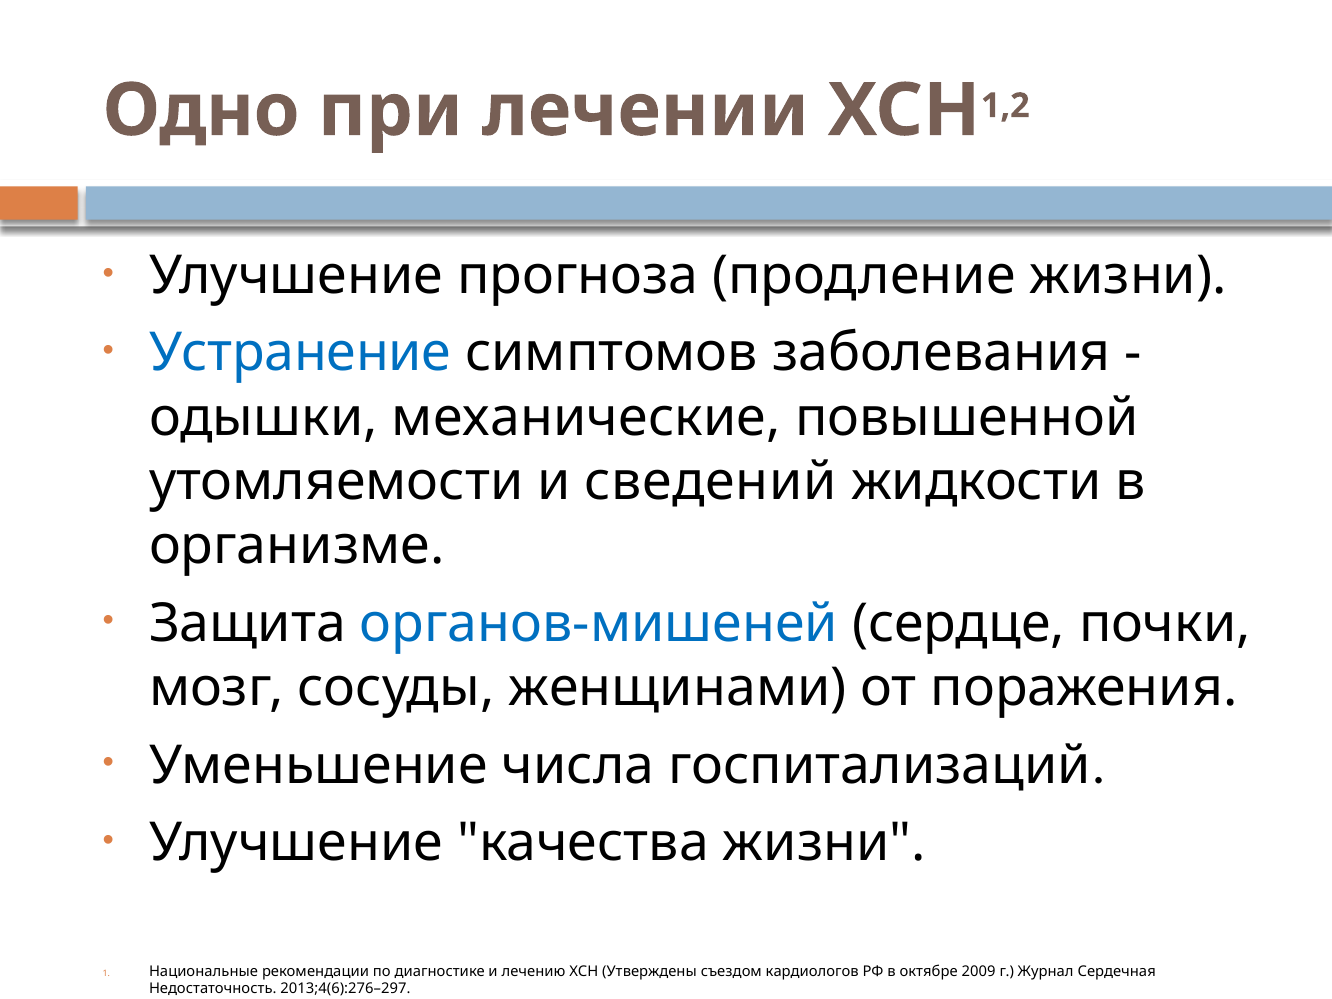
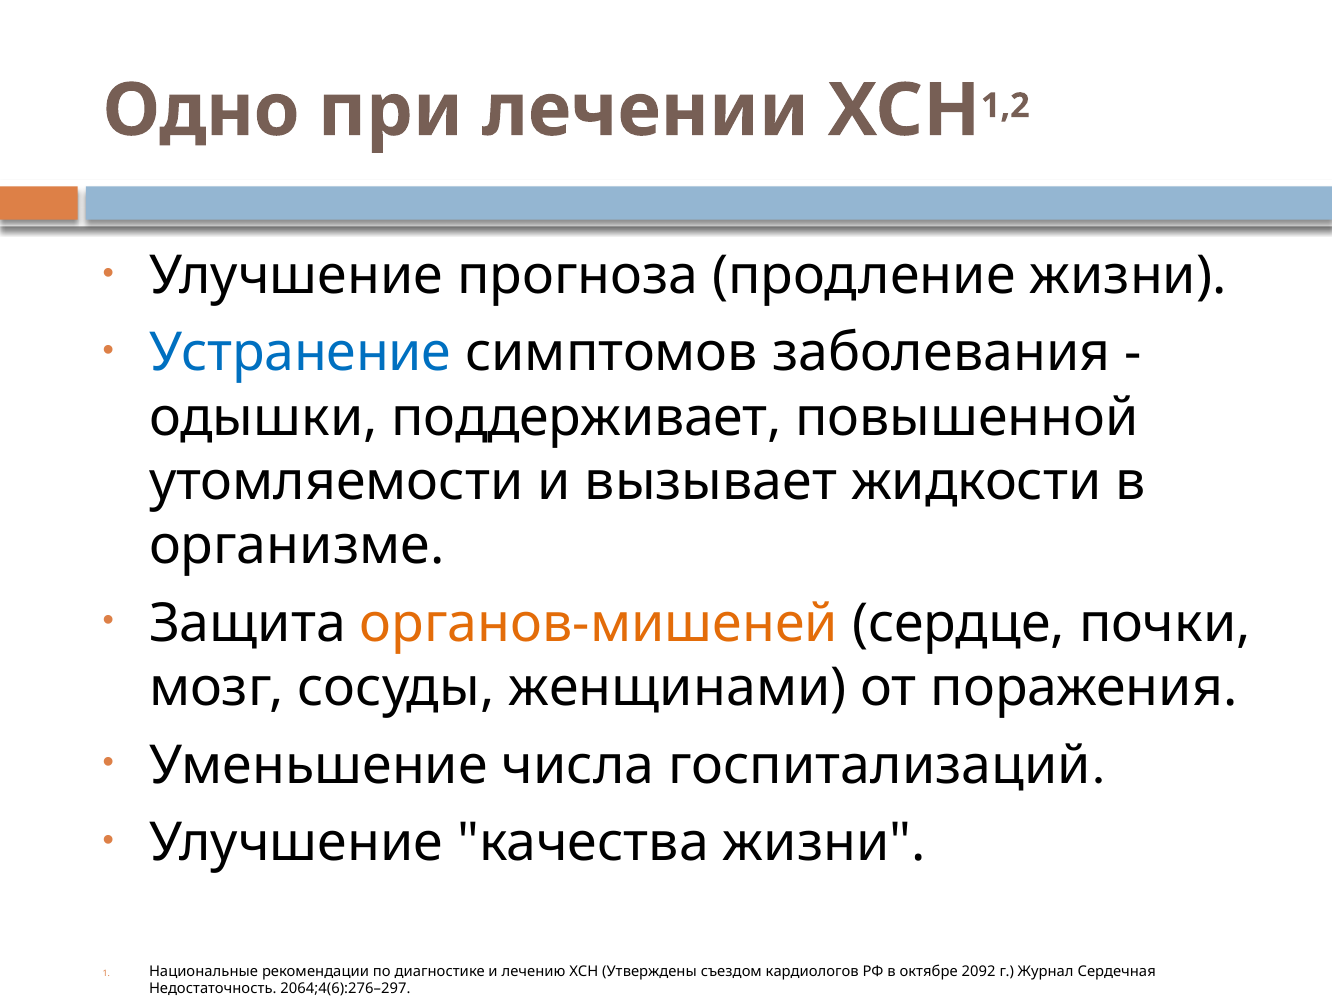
механические: механические -> поддерживает (587, 417)
сведений: сведений -> вызывает (711, 482)
органов-мишеней colour: blue -> orange (599, 624)
2009: 2009 -> 2092 (979, 971)
2013;4(6):276–297: 2013;4(6):276–297 -> 2064;4(6):276–297 (345, 989)
